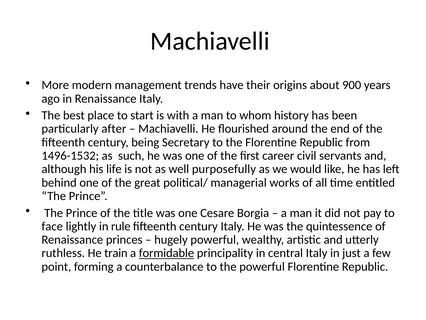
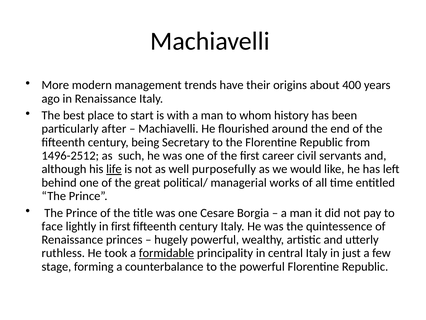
900: 900 -> 400 (352, 85)
1496-1532: 1496-1532 -> 1496-2512 (70, 155)
life underline: none -> present (114, 169)
in rule: rule -> first (121, 226)
train: train -> took (116, 253)
point: point -> stage (56, 266)
